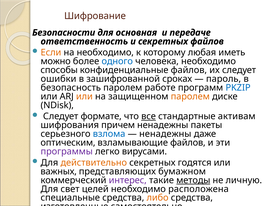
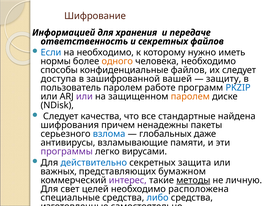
Безопасности: Безопасности -> Информацией (64, 33)
основная: основная -> хранения (136, 33)
Если colour: orange -> blue (51, 52)
любая: любая -> нужно (202, 52)
можно: можно -> нормы (56, 61)
одного colour: blue -> orange (117, 61)
ошибки: ошибки -> доступа (59, 79)
сроках: сроках -> вашей (177, 79)
пароль: пароль -> защиту (224, 79)
безопасность: безопасность -> пользователь (71, 87)
или colour: orange -> purple (84, 96)
формате: формате -> качества (101, 116)
все underline: present -> none (149, 116)
активам: активам -> найдена (237, 116)
ненадежны: ненадежны -> глобальных (165, 134)
оптическим: оптическим -> антивирусы (68, 142)
взламывающие файлов: файлов -> памяти (188, 142)
действительно colour: orange -> blue (94, 162)
годятся: годятся -> защита (195, 162)
либо colour: orange -> blue (158, 197)
